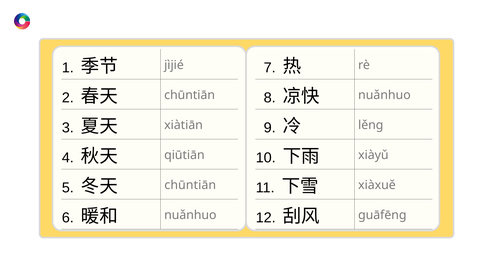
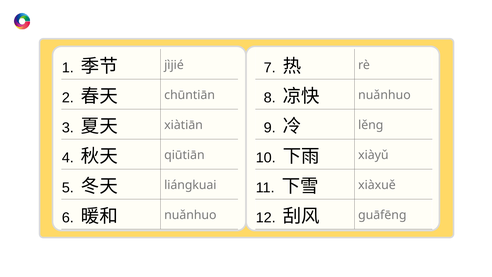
chūntiān: chūntiān -> liánɡkuai (190, 185)
